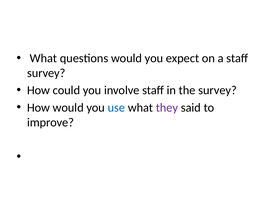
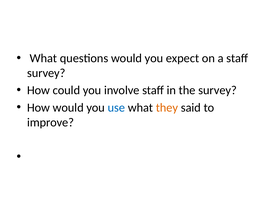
they colour: purple -> orange (167, 107)
